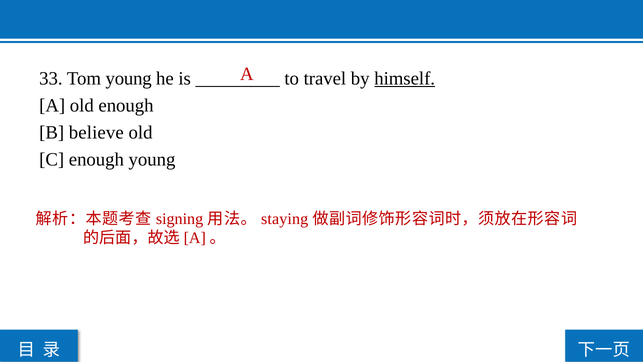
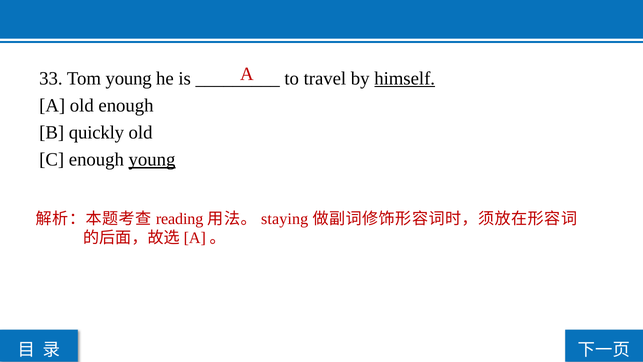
believe: believe -> quickly (96, 132)
young underline: none -> present (152, 160)
signing: signing -> reading (180, 219)
